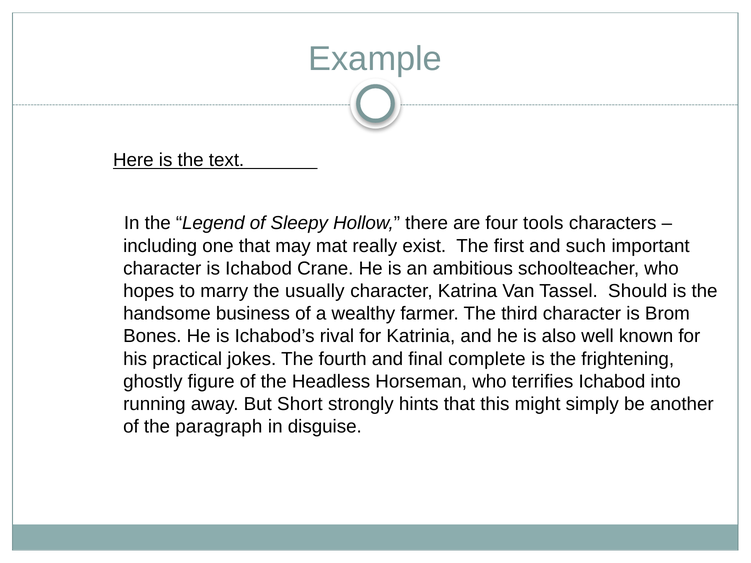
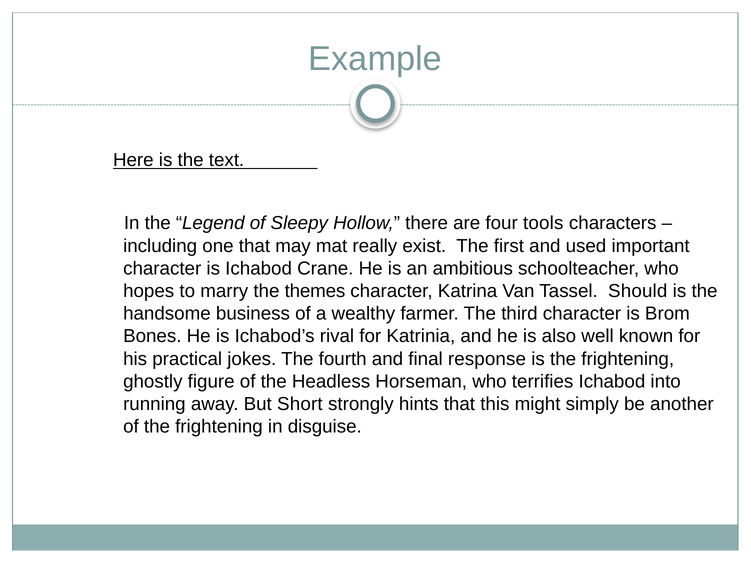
such: such -> used (586, 246)
usually: usually -> themes (315, 291)
complete: complete -> response (487, 359)
of the paragraph: paragraph -> frightening (219, 427)
